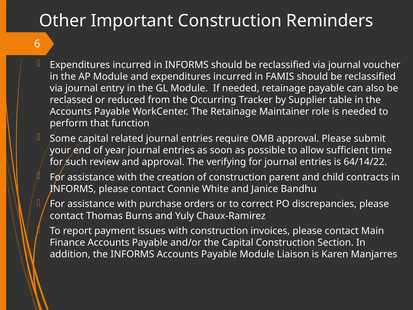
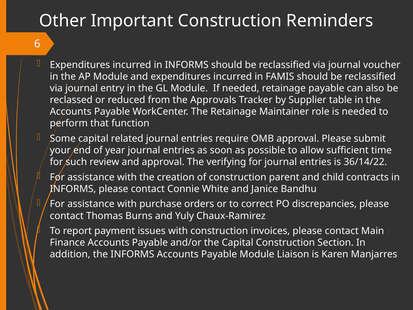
Occurring: Occurring -> Approvals (213, 100)
64/14/22: 64/14/22 -> 36/14/22 (365, 162)
